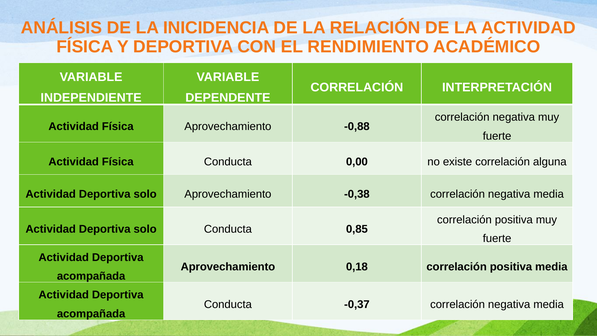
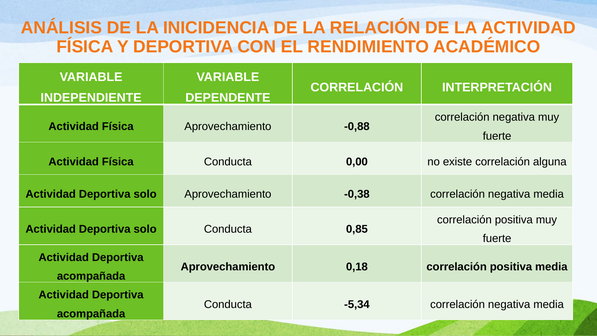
-0,37: -0,37 -> -5,34 (357, 304)
